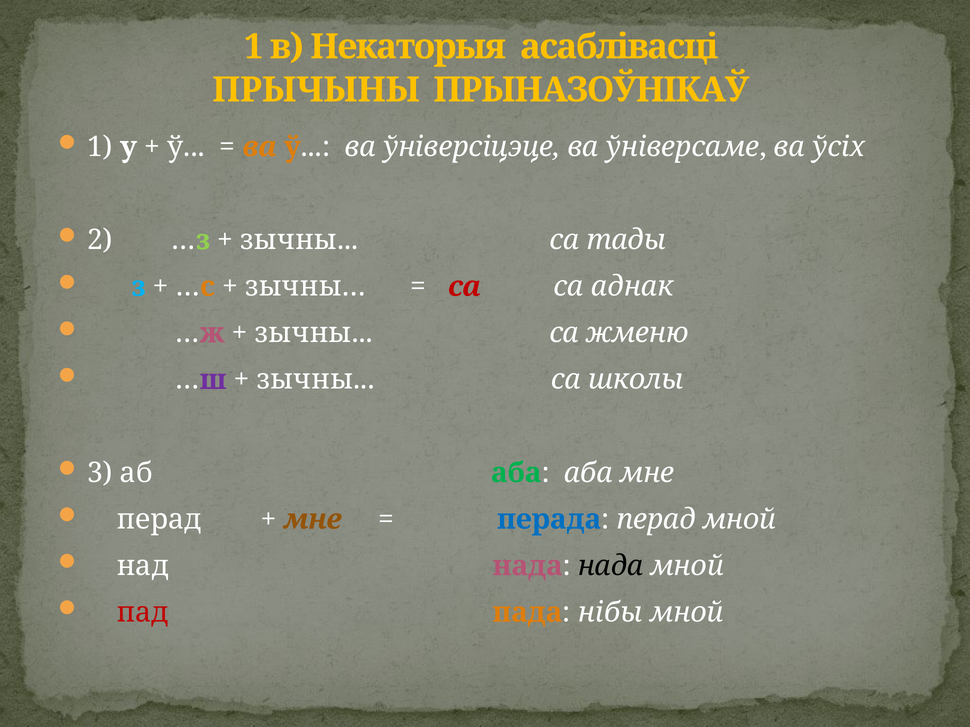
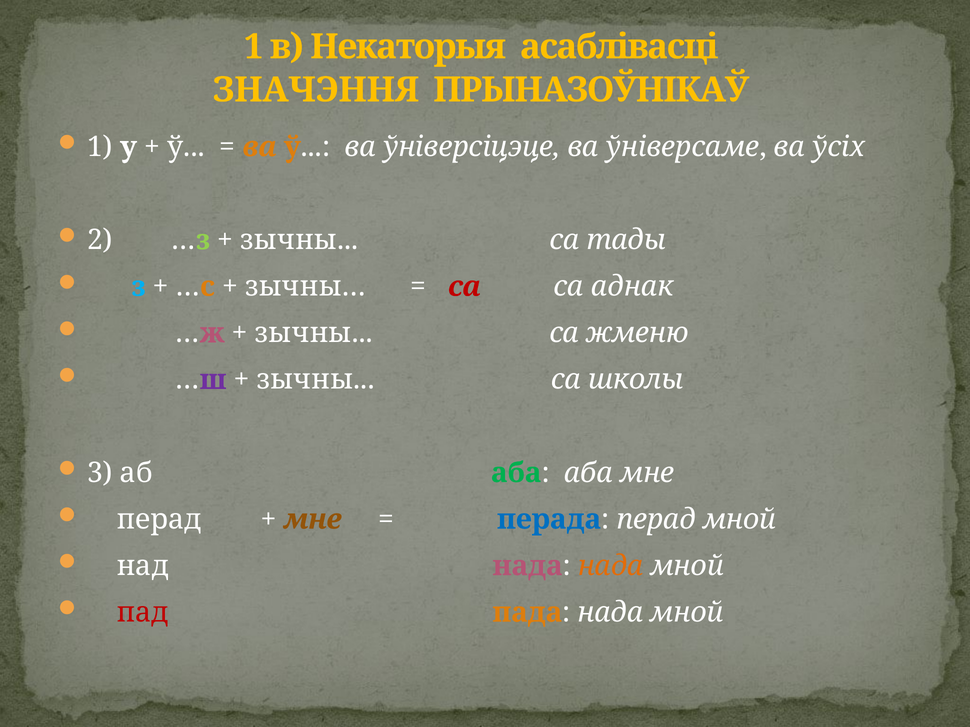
ПРЫЧЫНЫ: ПРЫЧЫНЫ -> ЗНАЧЭННЯ (316, 90)
нада colour: black -> orange (611, 566)
пада нібы: нібы -> нада (610, 613)
